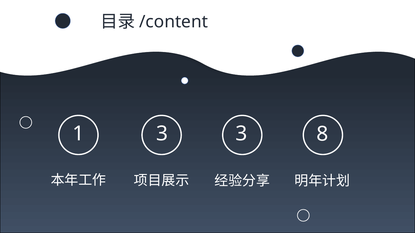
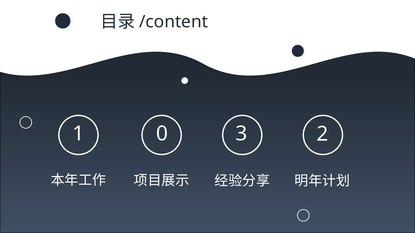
1 3: 3 -> 0 (162, 134)
8: 8 -> 2 (322, 134)
